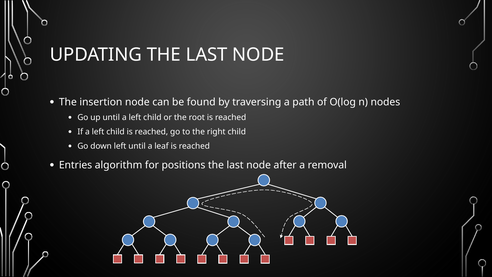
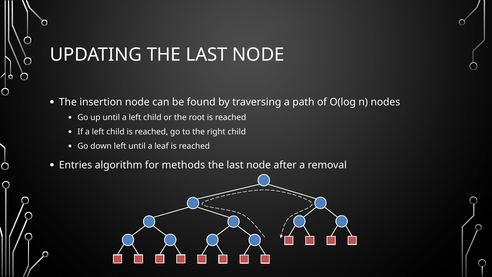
positions: positions -> methods (183, 165)
